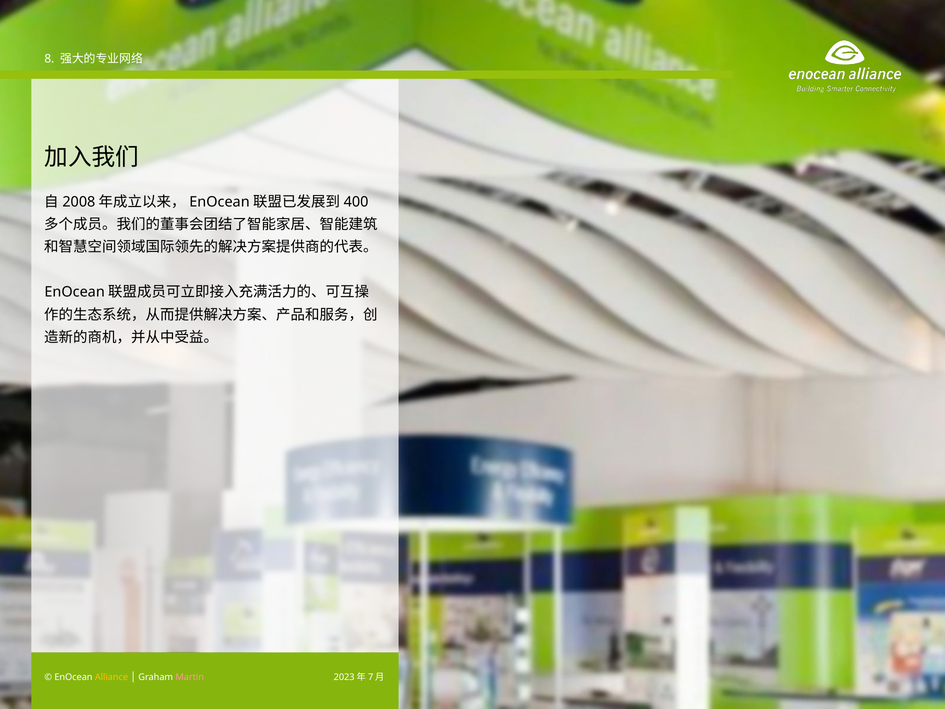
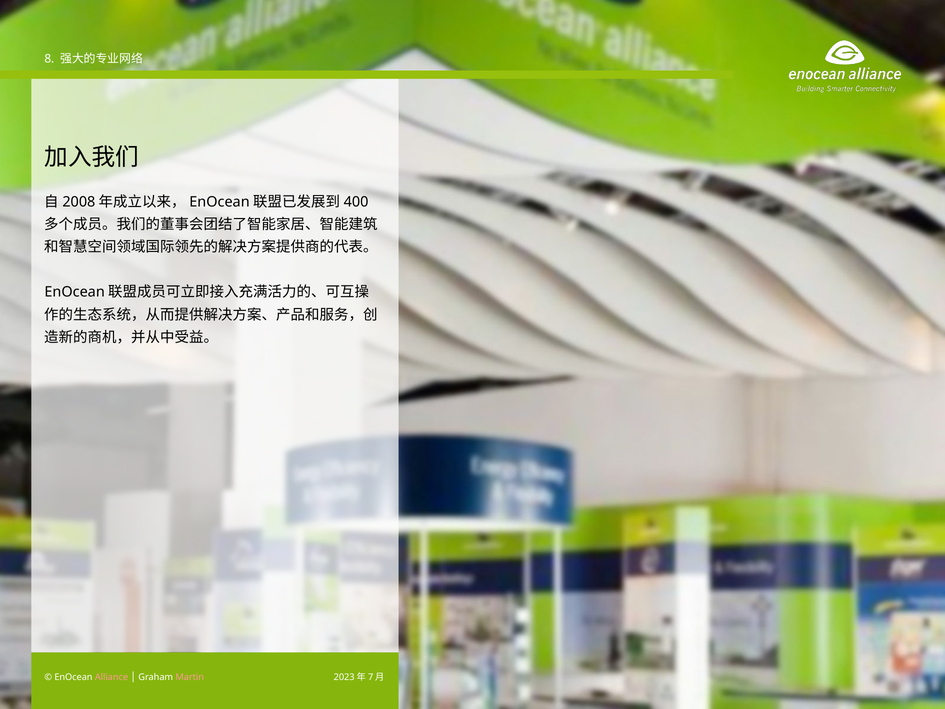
Alliance colour: yellow -> pink (111, 677)
